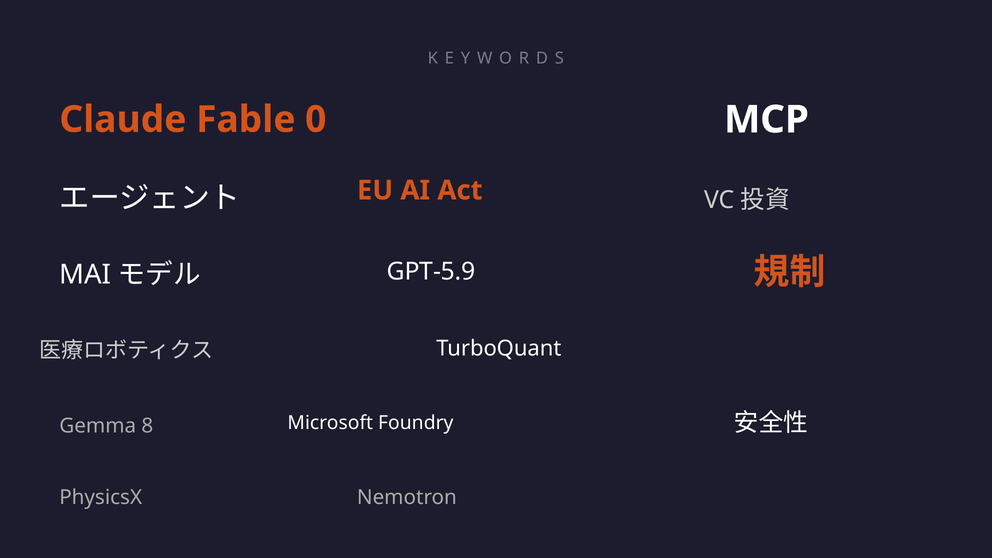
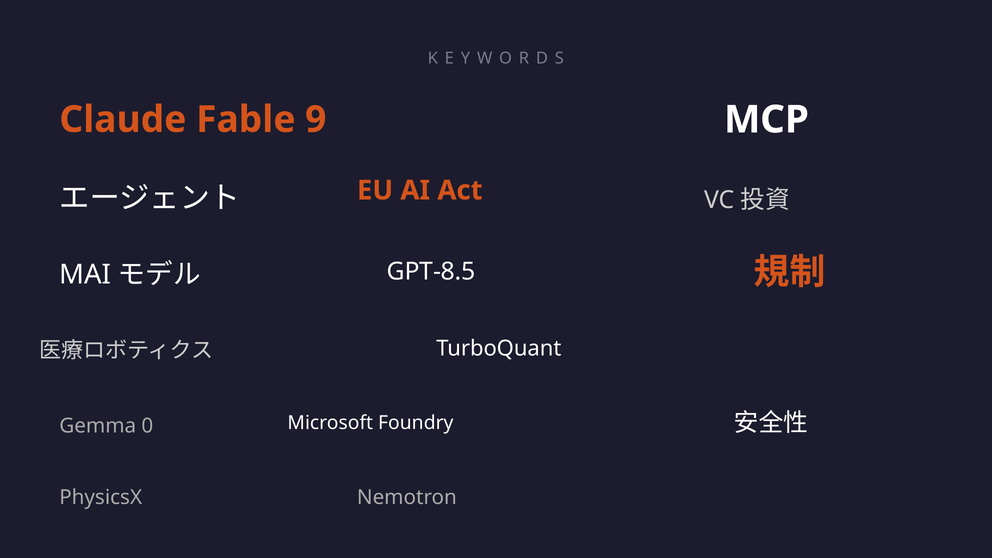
0: 0 -> 9 (316, 120)
GPT-5.9: GPT-5.9 -> GPT-8.5 (431, 272)
8: 8 -> 0 (147, 426)
